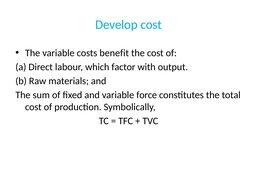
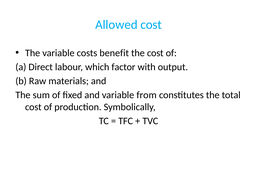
Develop: Develop -> Allowed (116, 25)
force: force -> from (147, 95)
